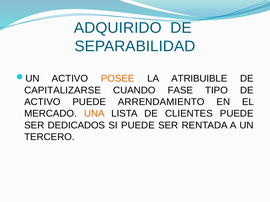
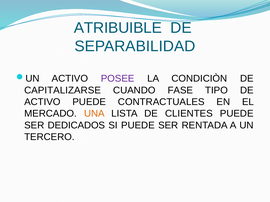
ADQUIRIDO: ADQUIRIDO -> ATRIBUIBLE (118, 28)
POSEE colour: orange -> purple (118, 79)
ATRIBUIBLE: ATRIBUIBLE -> CONDICIÒN (199, 79)
ARRENDAMIENTO: ARRENDAMIENTO -> CONTRACTUALES (161, 102)
